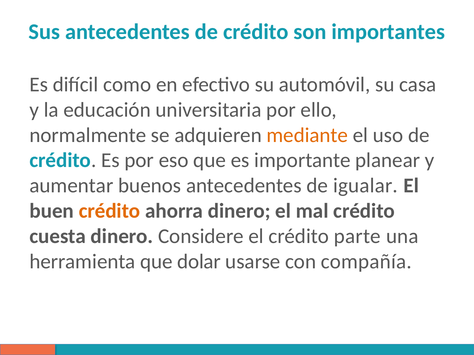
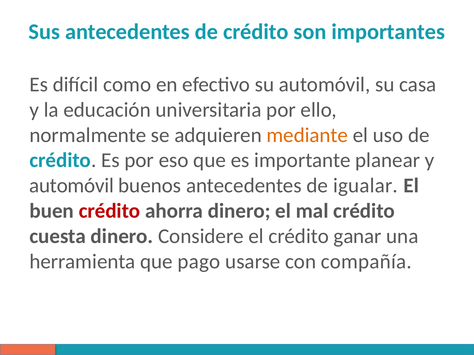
aumentar: aumentar -> automóvil (72, 186)
crédito colour: orange -> red (109, 211)
parte: parte -> ganar (358, 237)
dolar: dolar -> pago (199, 262)
